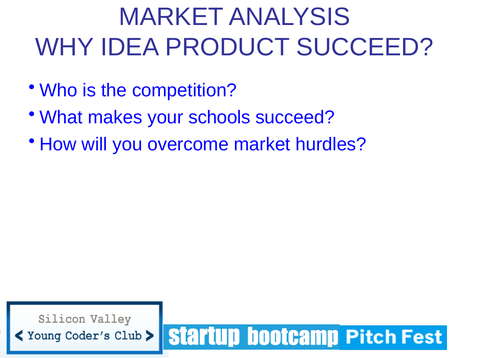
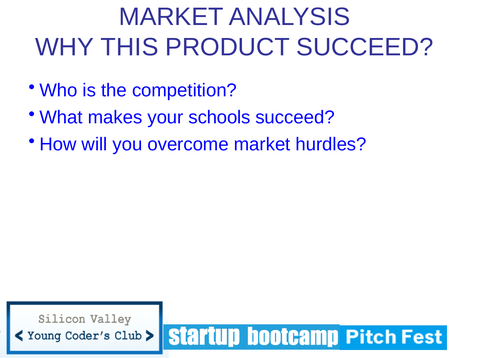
IDEA: IDEA -> THIS (130, 47)
